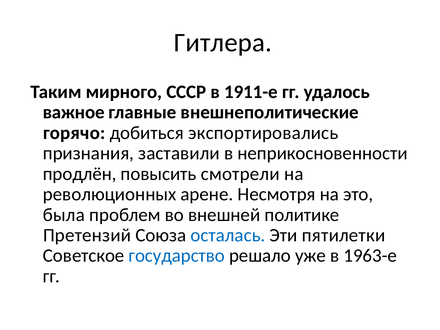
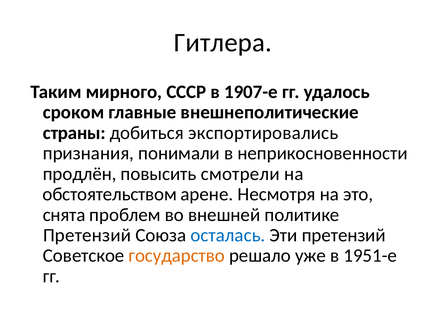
1911-е: 1911-е -> 1907-е (251, 92)
важное: важное -> сроком (74, 112)
горячо: горячо -> страны (74, 133)
заставили: заставили -> понимали (179, 153)
революционных: революционных -> обстоятельством (110, 194)
была: была -> снята (64, 215)
Эти пятилетки: пятилетки -> претензий (344, 235)
государство colour: blue -> orange (177, 256)
1963-е: 1963-е -> 1951-е (370, 256)
